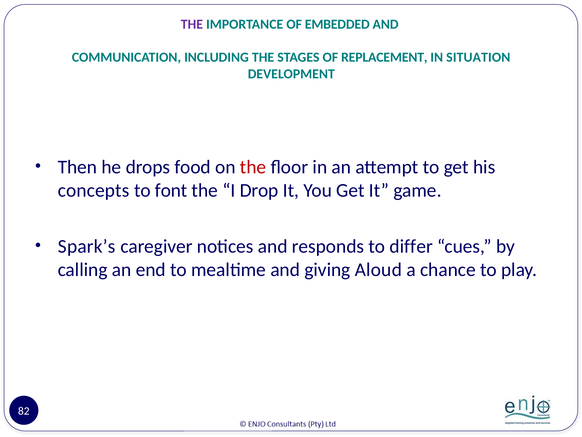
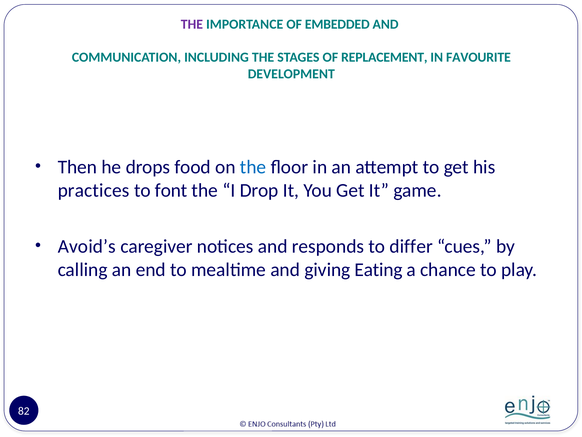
SITUATION: SITUATION -> FAVOURITE (478, 57)
the colour: red -> blue (253, 167)
concepts: concepts -> practices (94, 190)
Spark’s: Spark’s -> Avoid’s (87, 246)
Aloud: Aloud -> Eating (379, 269)
